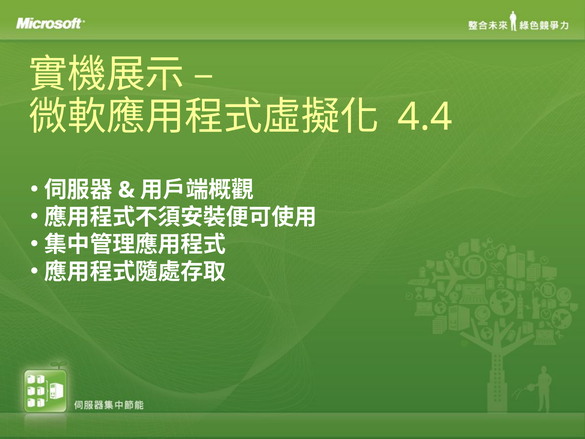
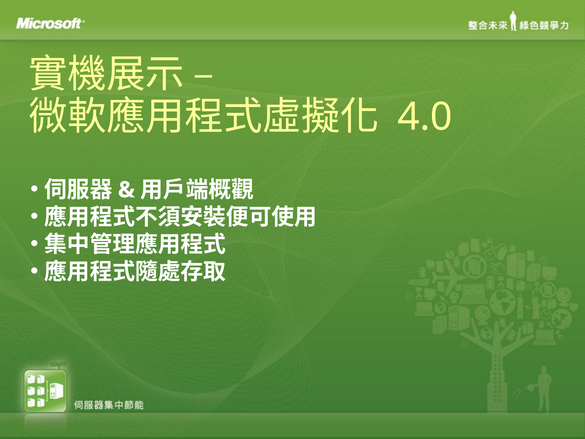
4.4: 4.4 -> 4.0 (425, 117)
